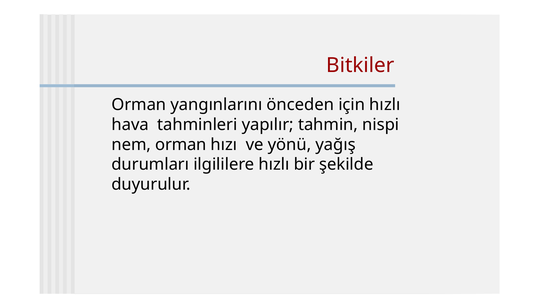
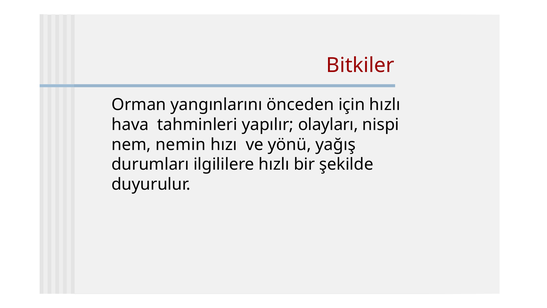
tahmin: tahmin -> olayları (328, 125)
nem orman: orman -> nemin (181, 144)
